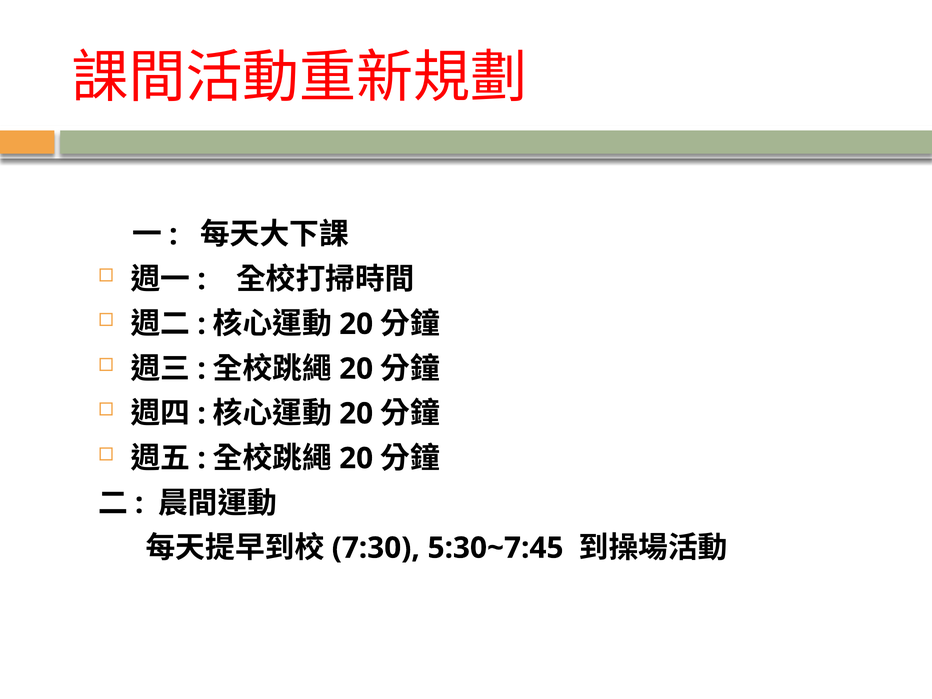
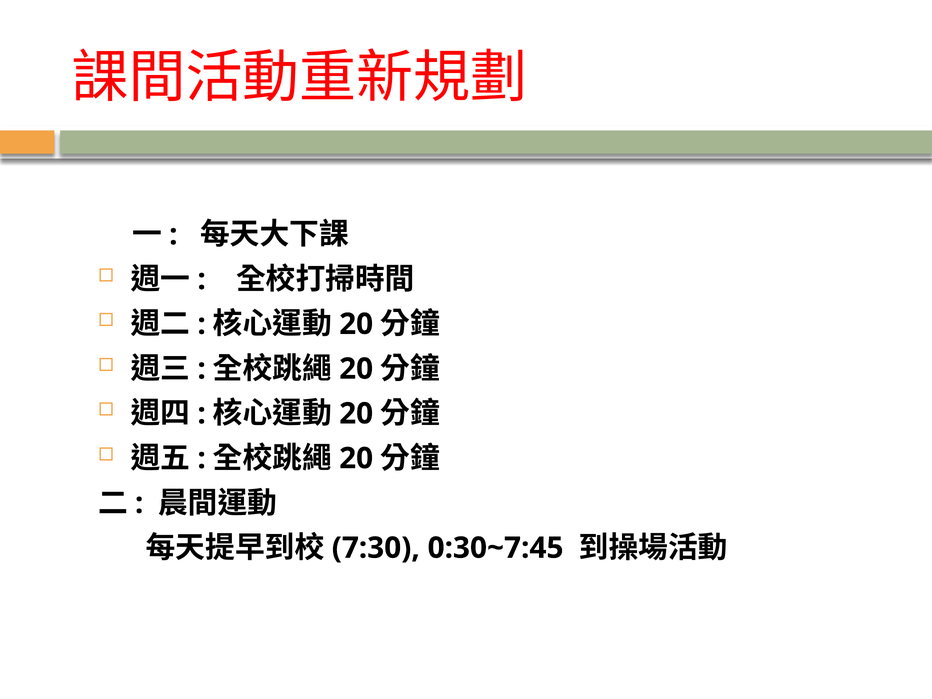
5:30~7:45: 5:30~7:45 -> 0:30~7:45 (496, 548)
